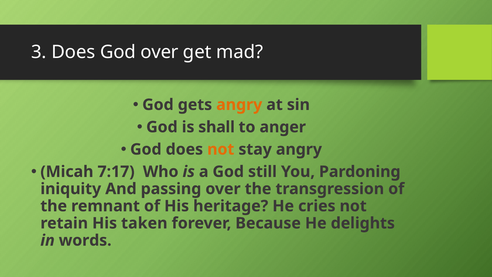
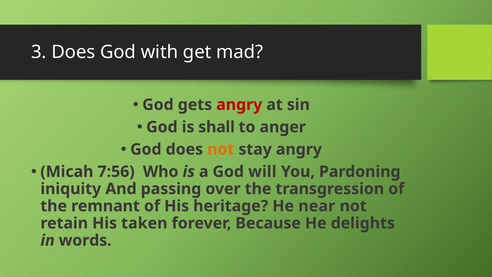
God over: over -> with (159, 52)
angry colour: orange -> red (239, 105)
7:17: 7:17 -> 7:56 (116, 172)
still: still -> will (262, 172)
cries: cries -> near (317, 206)
